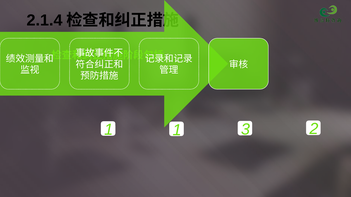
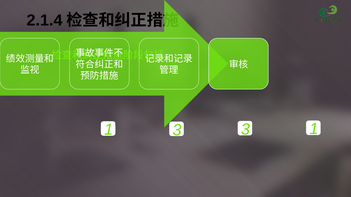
1 1: 1 -> 3 (177, 130)
3 2: 2 -> 1 (314, 129)
